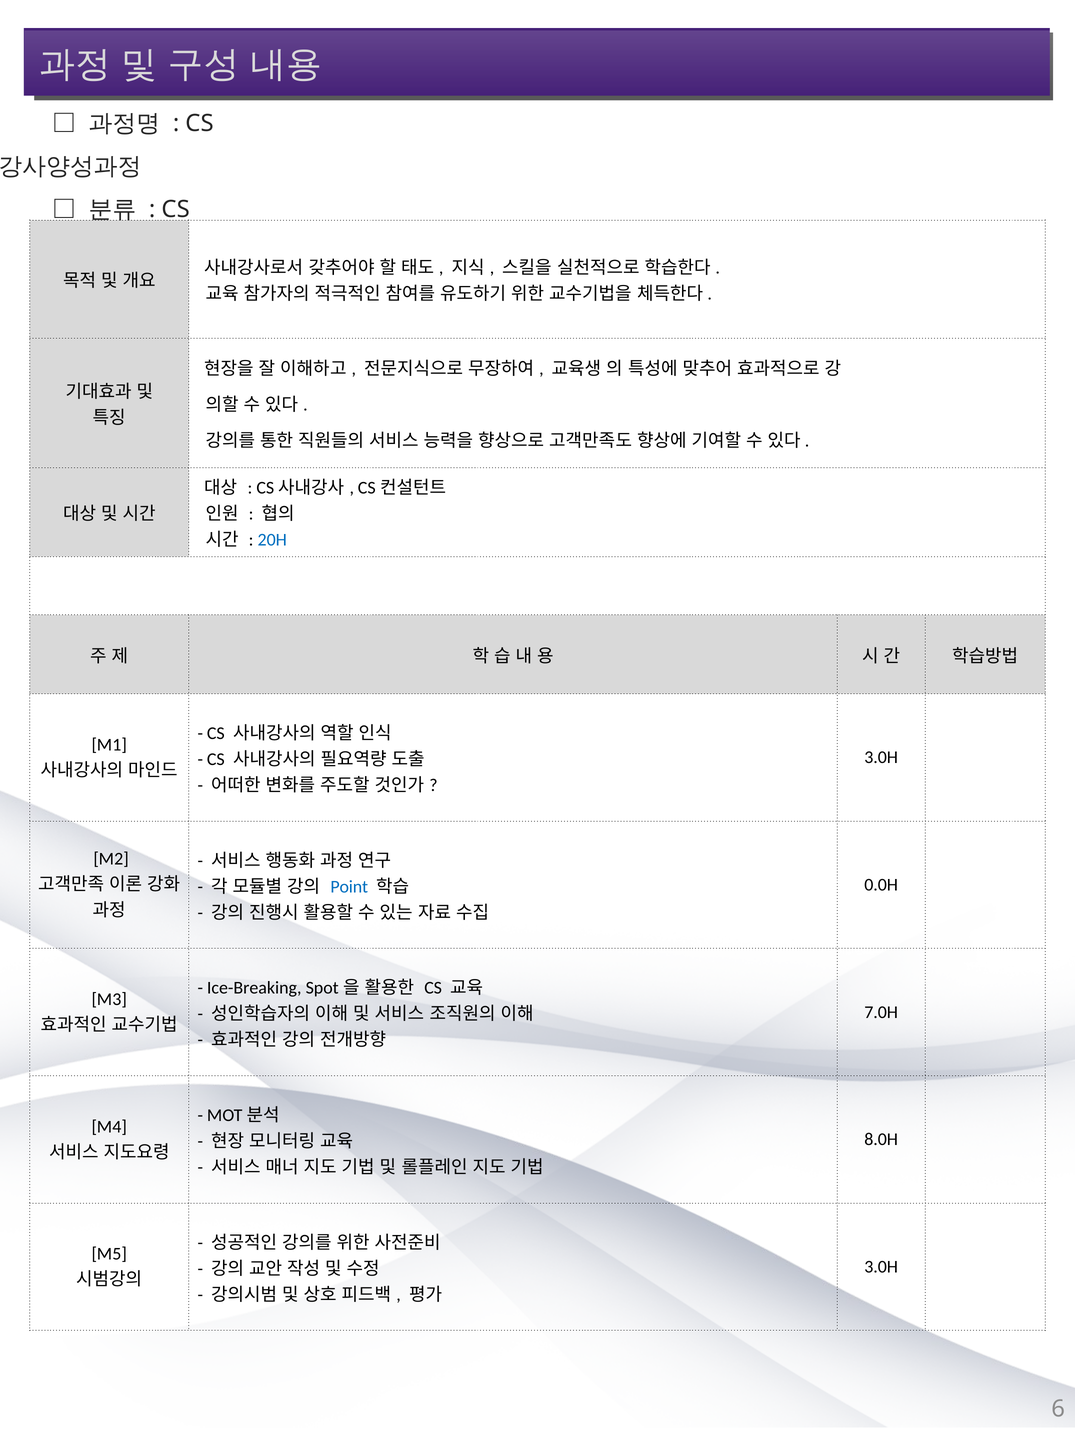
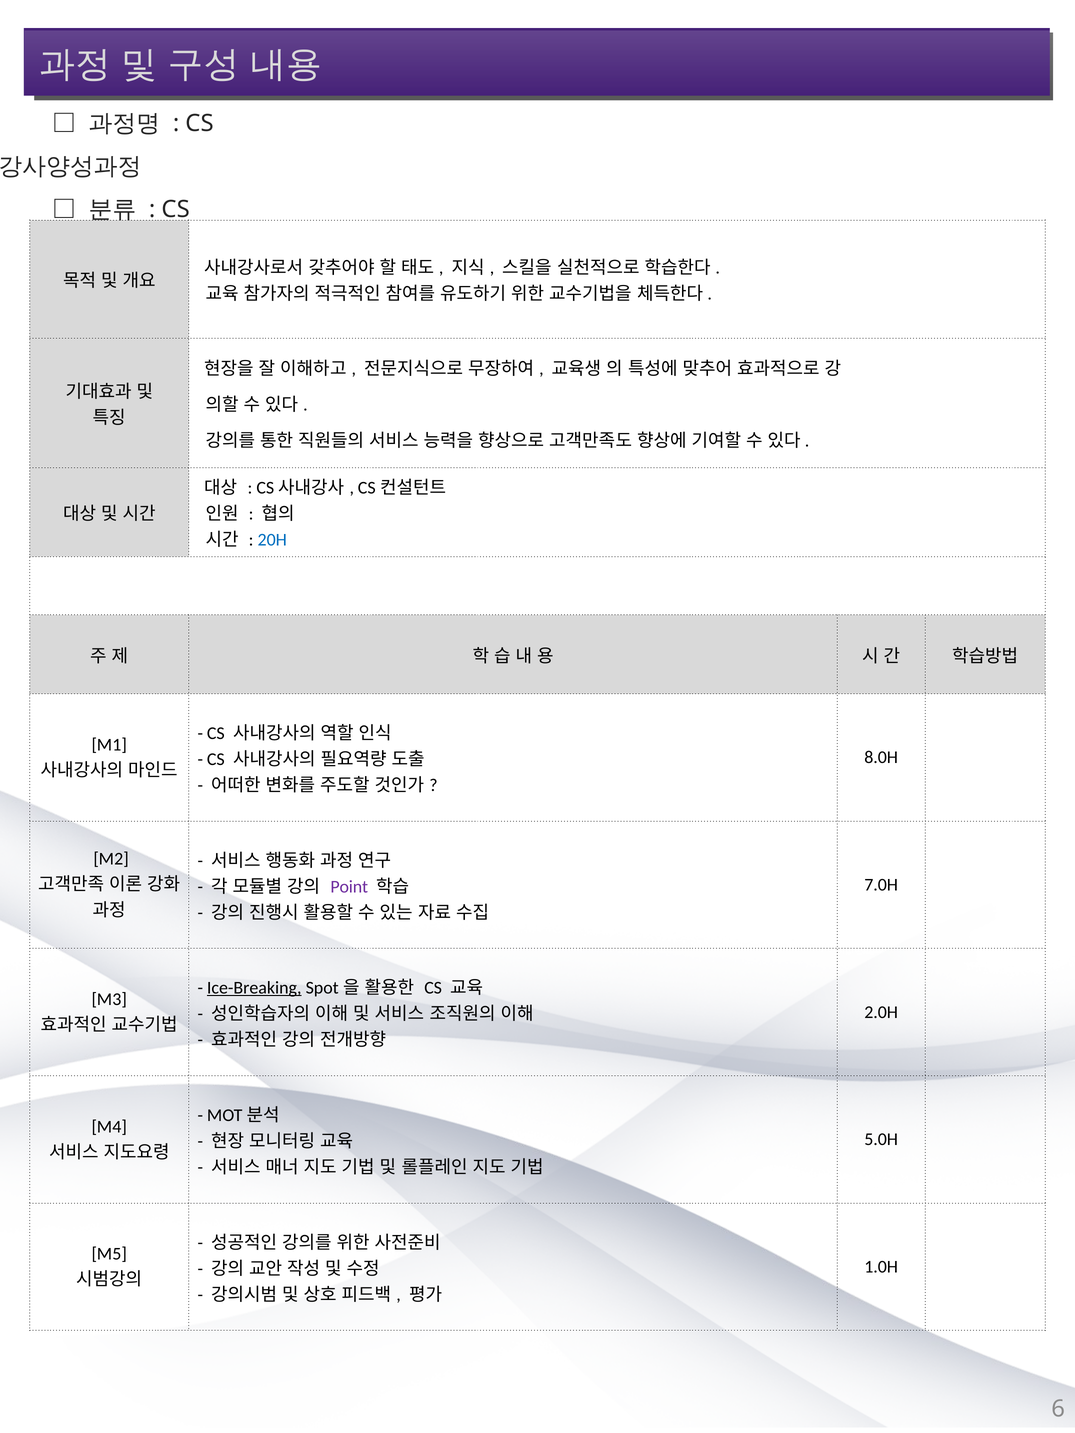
3.0H: 3.0H -> 8.0H (881, 758)
0.0H: 0.0H -> 7.0H (881, 885)
Point colour: blue -> purple (349, 887)
Ice-Breaking underline: none -> present (254, 988)
7.0H: 7.0H -> 2.0H (881, 1012)
8.0H: 8.0H -> 5.0H (881, 1140)
3.0H: 3.0H -> 1.0H (881, 1267)
